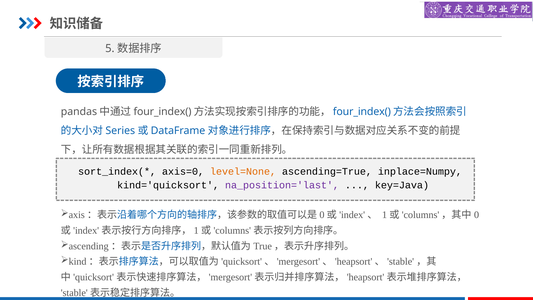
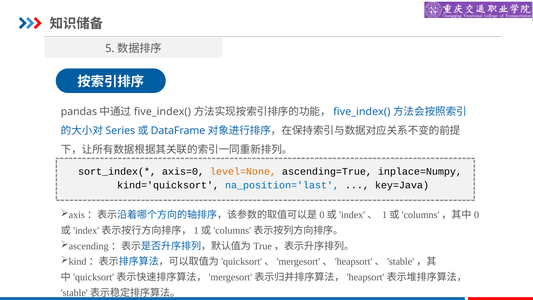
four_index(: four_index( -> five_index( (162, 112)
four_index(: four_index( -> five_index( (362, 112)
na_position='last colour: purple -> blue (282, 185)
